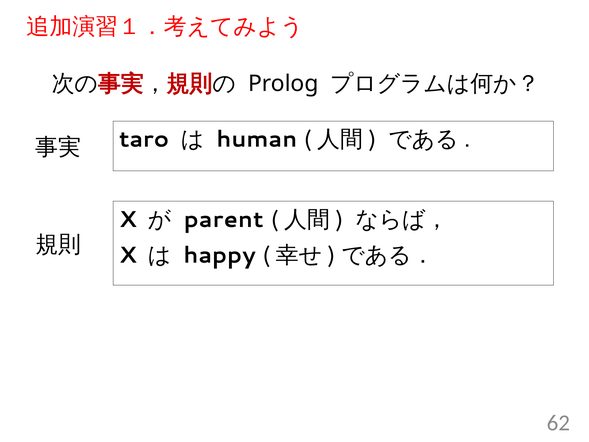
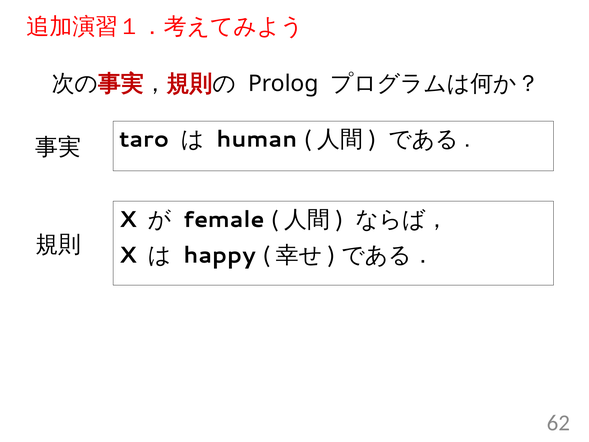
parent: parent -> female (224, 219)
